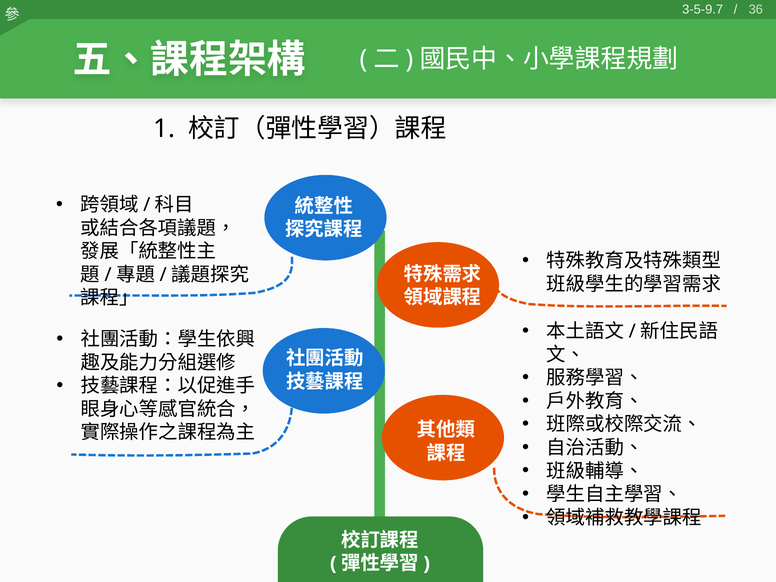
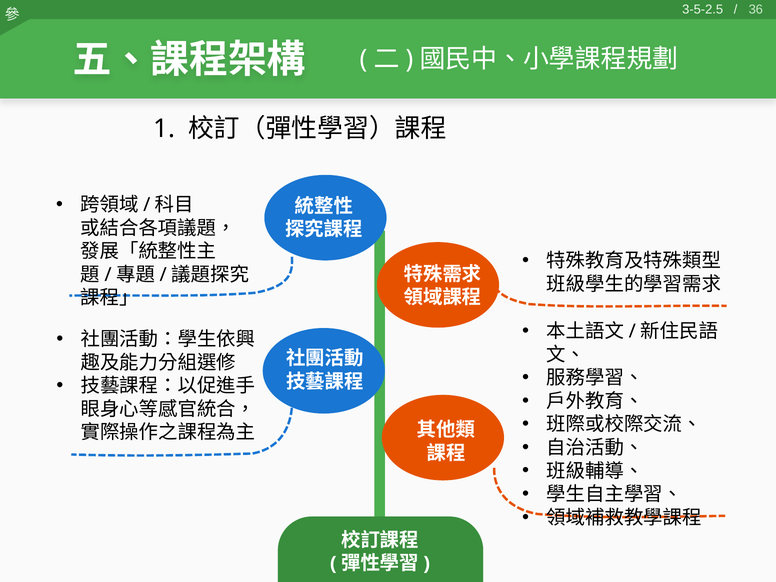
3-5-9.7: 3-5-9.7 -> 3-5-2.5 (703, 9)
